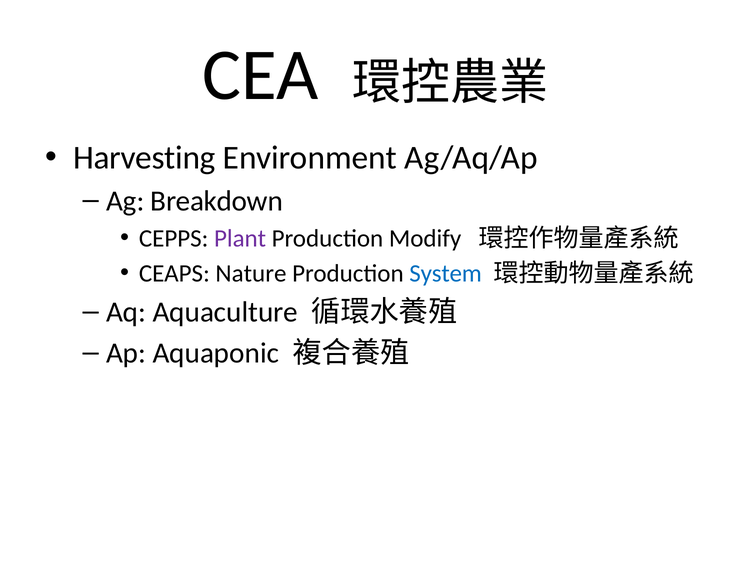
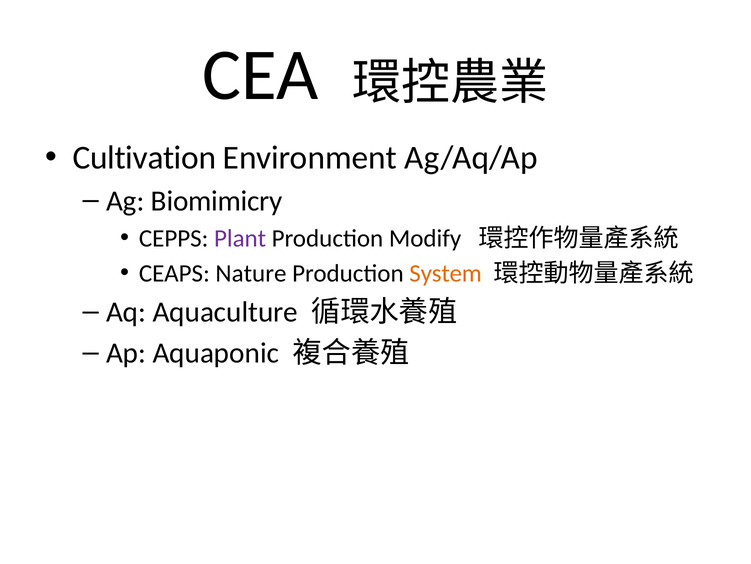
Harvesting: Harvesting -> Cultivation (144, 158)
Breakdown: Breakdown -> Biomimicry (217, 201)
System colour: blue -> orange (446, 273)
